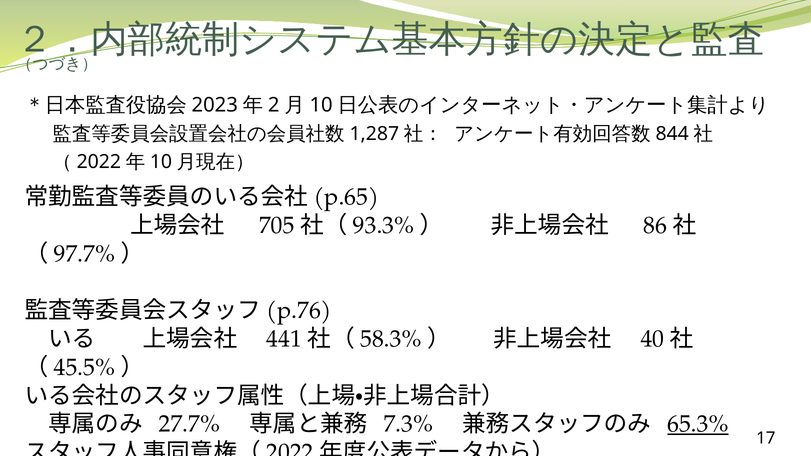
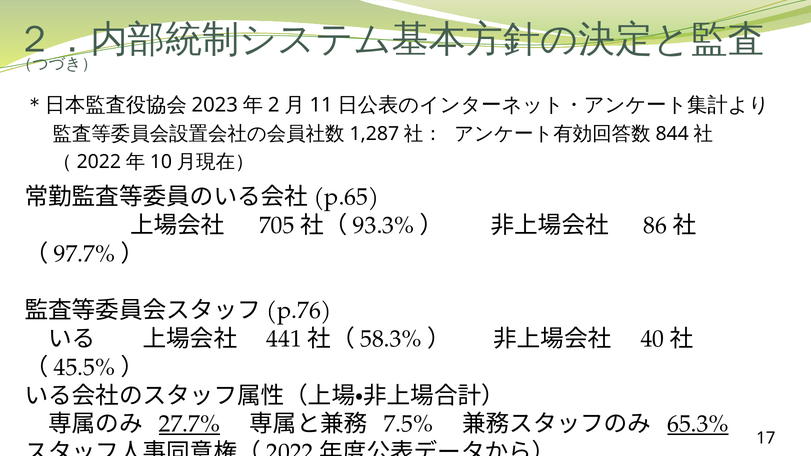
10: 10 -> 11 (321, 105)
27.7% underline: none -> present (189, 424)
7.3%: 7.3% -> 7.5% (408, 424)
